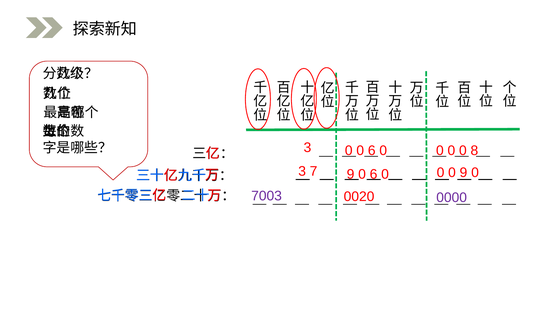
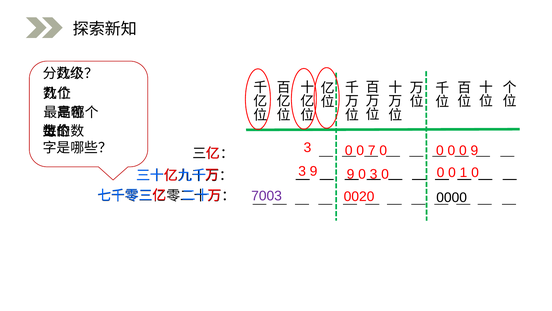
0 0 6: 6 -> 7 (372, 150)
0 8: 8 -> 9 (474, 150)
9 0 6: 6 -> 3 (374, 174)
0 9: 9 -> 1 (463, 172)
3 7: 7 -> 9 (314, 171)
0000 colour: purple -> black (452, 197)
